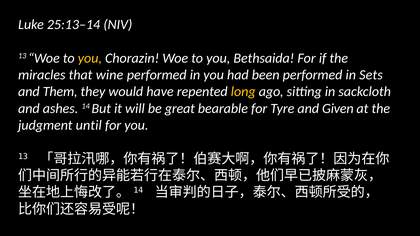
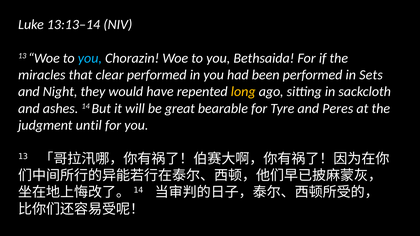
25:13–14: 25:13–14 -> 13:13–14 (74, 25)
you colour: yellow -> light blue (90, 58)
wine: wine -> clear (110, 75)
Them: Them -> Night (60, 92)
Given: Given -> Peres (338, 109)
